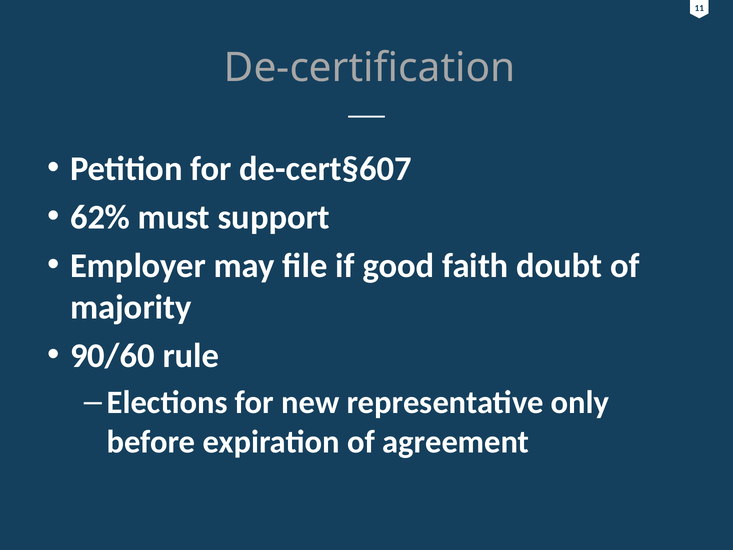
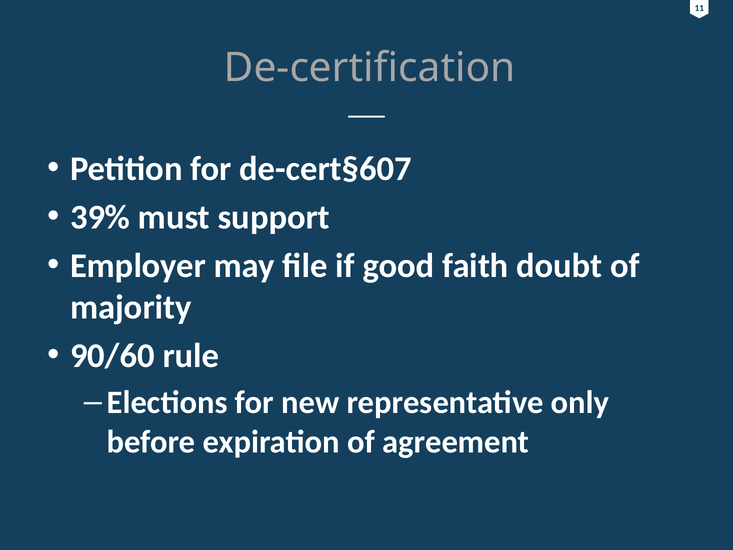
62%: 62% -> 39% (100, 217)
